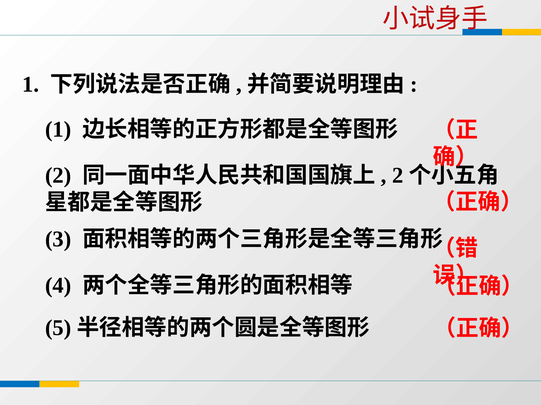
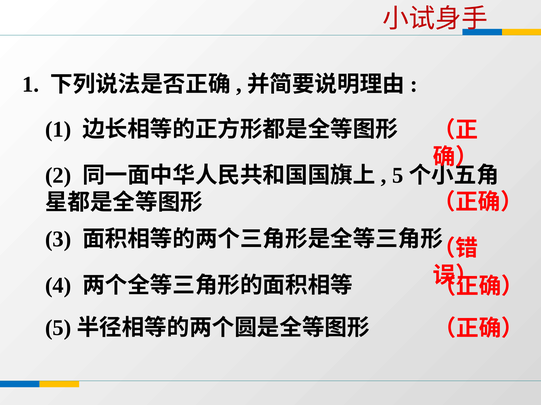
2: 2 -> 5 (398, 176)
